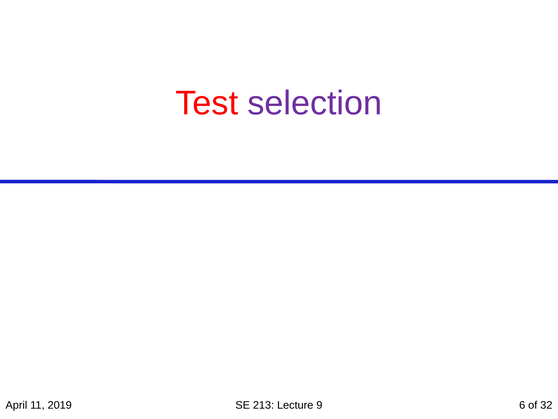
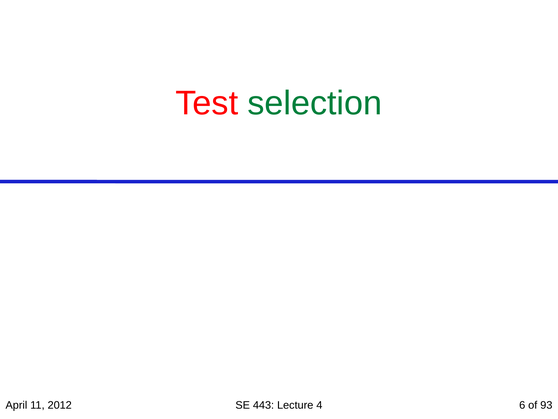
selection colour: purple -> green (315, 103)
2019: 2019 -> 2012 (60, 405)
213: 213 -> 443 (263, 405)
9: 9 -> 4 (319, 405)
32: 32 -> 93 (546, 405)
